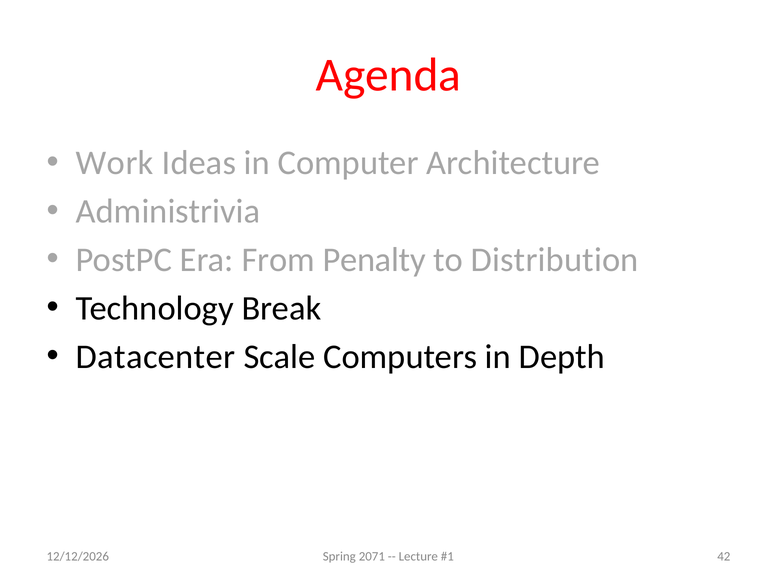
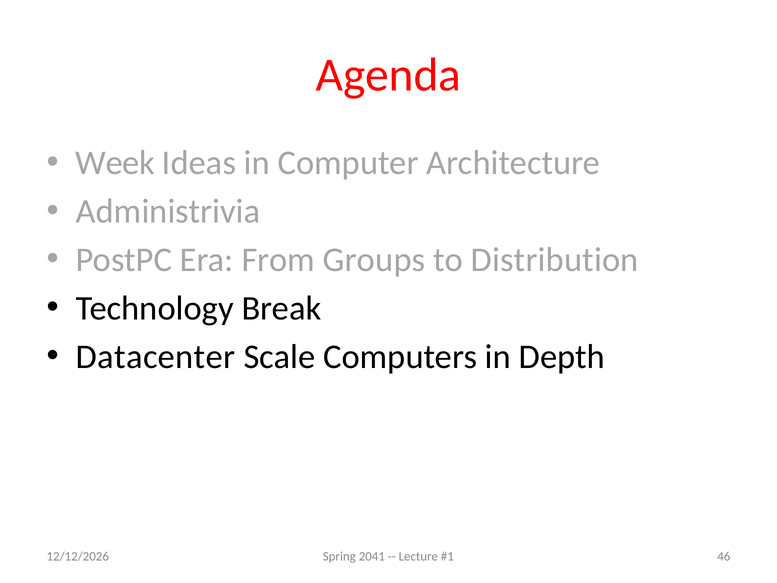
Work: Work -> Week (115, 163)
Penalty: Penalty -> Groups (374, 260)
2071: 2071 -> 2041 (372, 556)
42: 42 -> 46 (724, 556)
